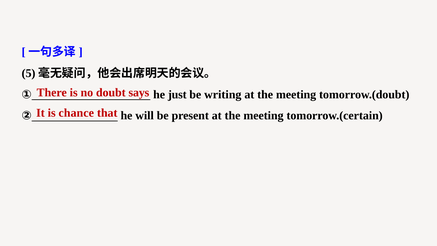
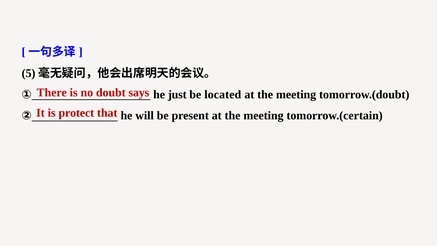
writing: writing -> located (223, 94)
chance: chance -> protect (76, 113)
